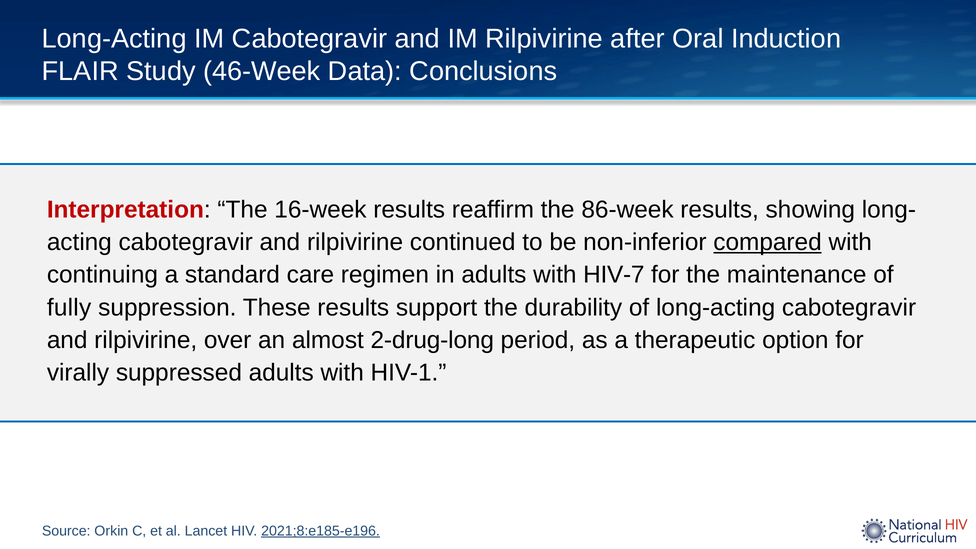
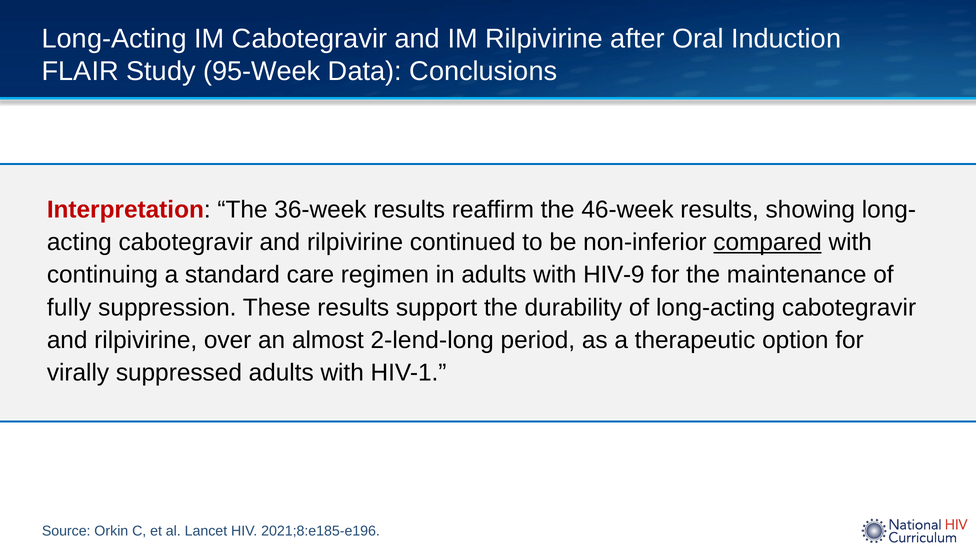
46-Week: 46-Week -> 95-Week (262, 71)
16-week: 16-week -> 36-week (320, 210)
86-week: 86-week -> 46-week (628, 210)
HIV-7: HIV-7 -> HIV-9 (614, 275)
2-drug-long: 2-drug-long -> 2-lend-long (432, 340)
2021;8:e185-e196 underline: present -> none (321, 531)
